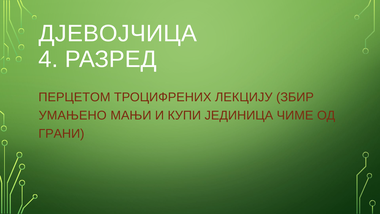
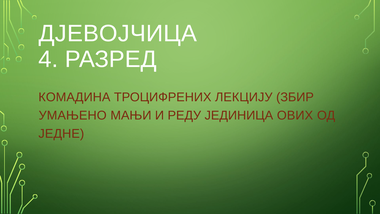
ПЕРЦЕТОМ: ПЕРЦЕТОМ -> КОМАДИНА (74, 97)
КУПИ: КУПИ -> РЕДУ (184, 115)
ЧИМЕ: ЧИМЕ -> ОВИХ (295, 115)
ГРАНИ: ГРАНИ -> ЈЕДНЕ (61, 134)
